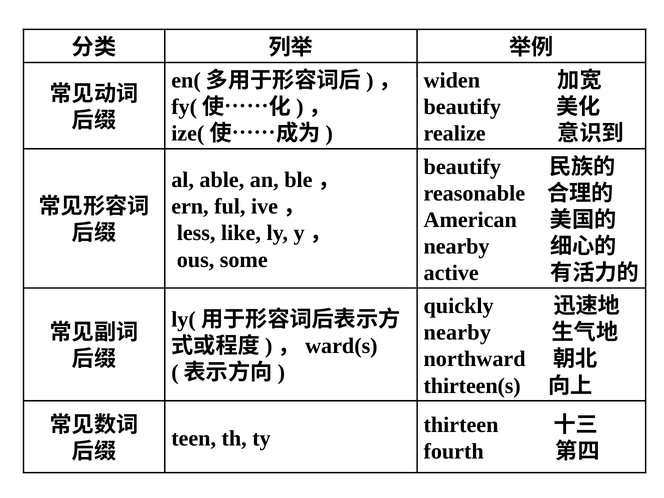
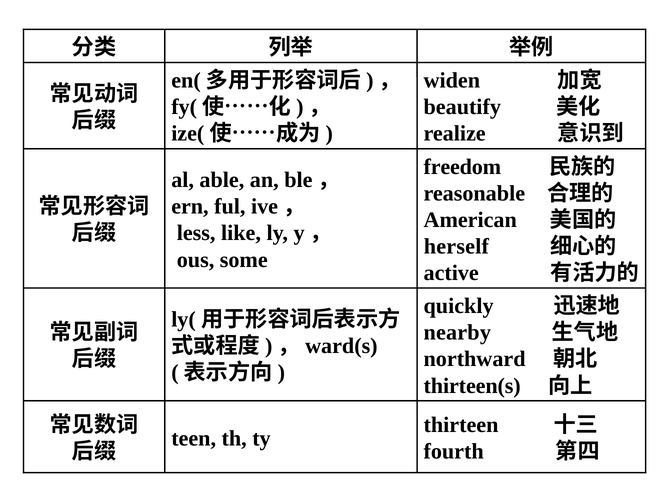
beautify: beautify -> freedom (462, 167)
nearby: nearby -> herself (456, 246)
